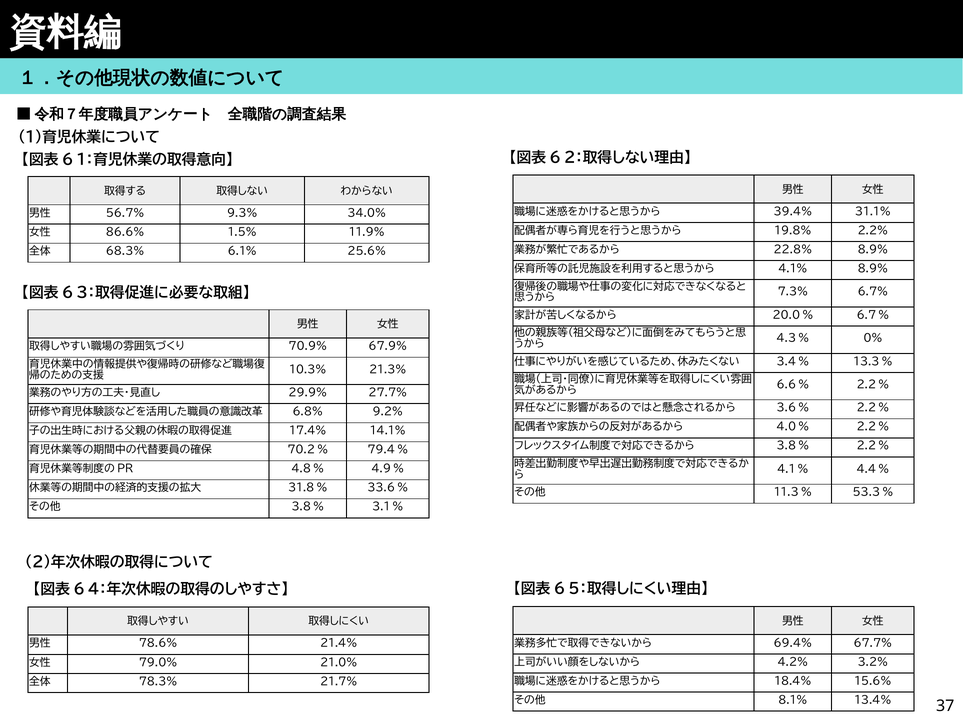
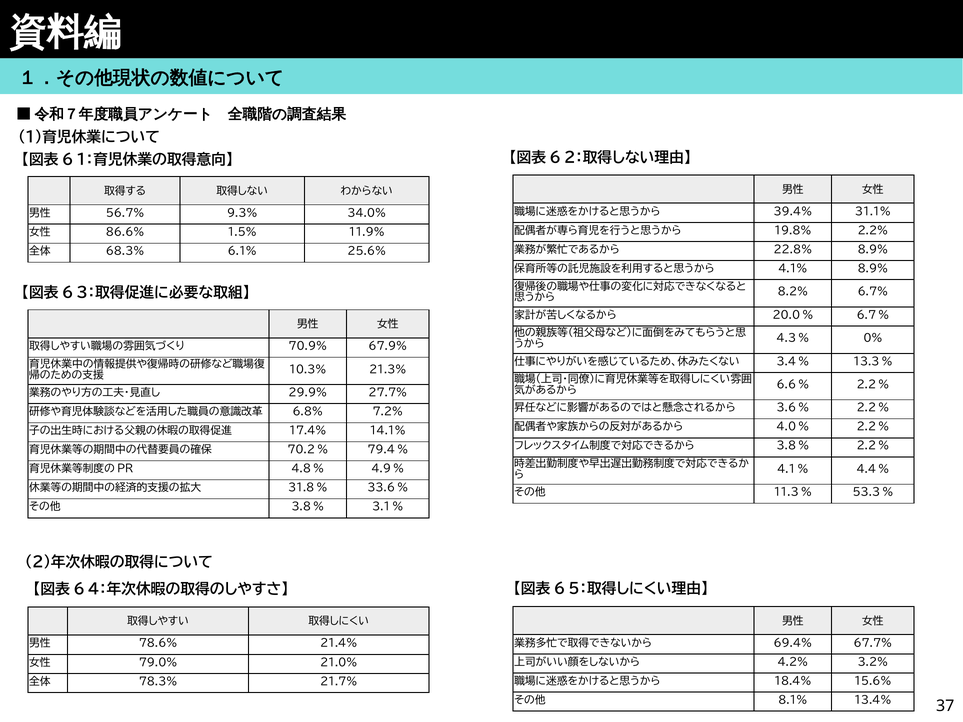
7.3%: 7.3% -> 8.2% (793, 292)
9.2%: 9.2% -> 7.2% (388, 412)
